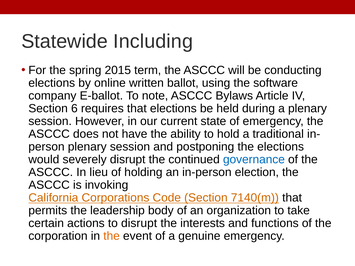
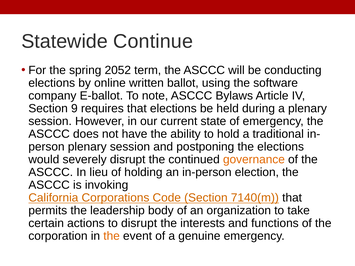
Including: Including -> Continue (153, 41)
2015: 2015 -> 2052 (118, 70)
6: 6 -> 9 (74, 109)
governance colour: blue -> orange (254, 160)
